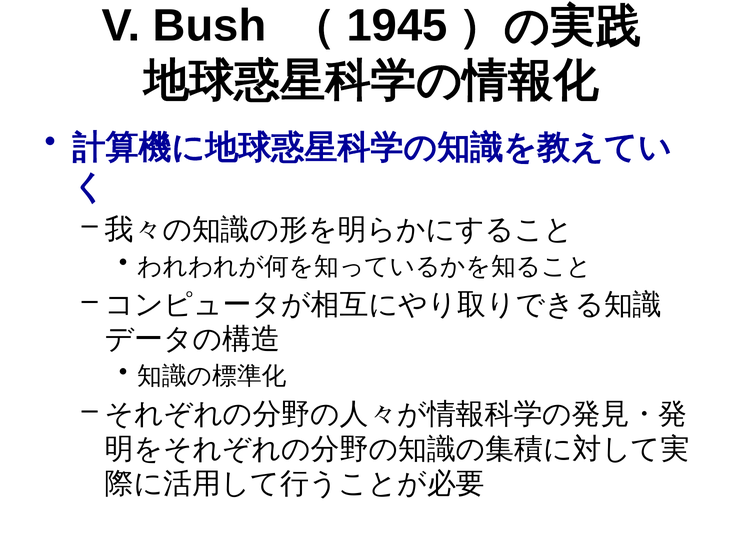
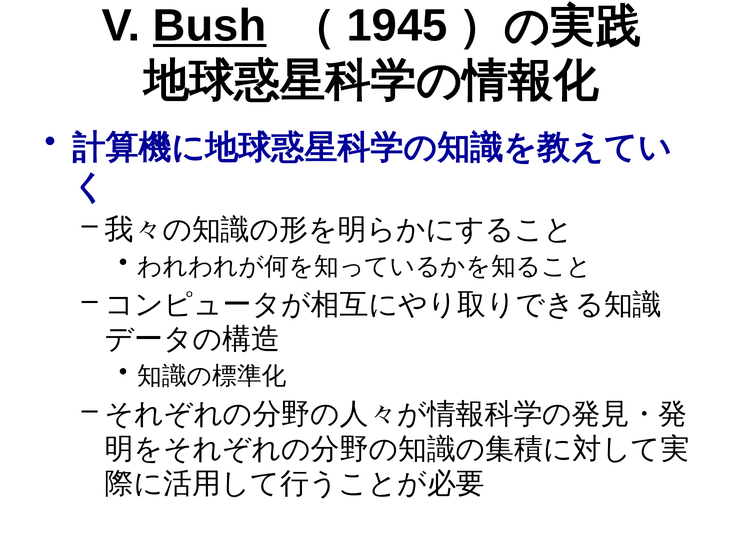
Bush underline: none -> present (210, 26)
